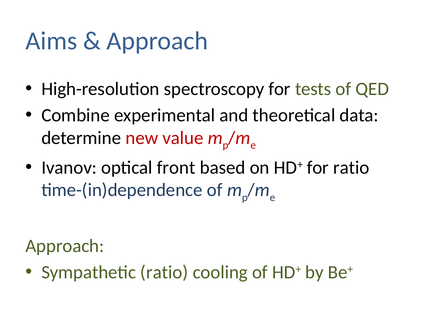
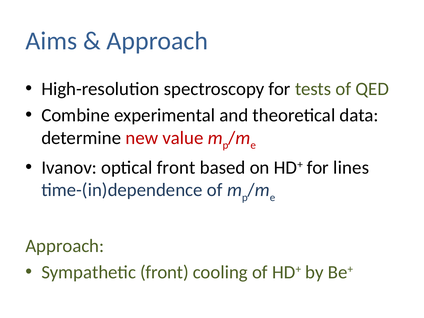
for ratio: ratio -> lines (351, 167)
Sympathetic ratio: ratio -> front (164, 272)
